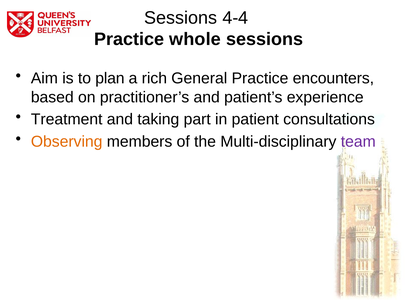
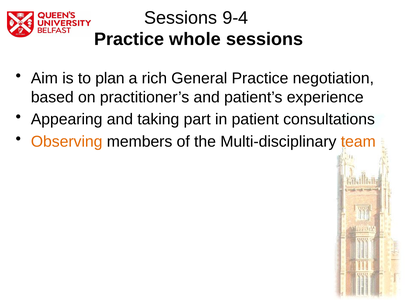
4-4: 4-4 -> 9-4 (235, 18)
encounters: encounters -> negotiation (333, 78)
Treatment: Treatment -> Appearing (67, 119)
team colour: purple -> orange (358, 141)
